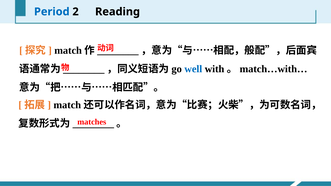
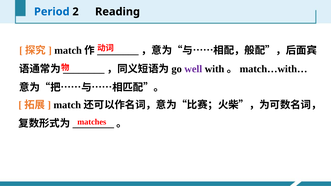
well colour: blue -> purple (193, 69)
